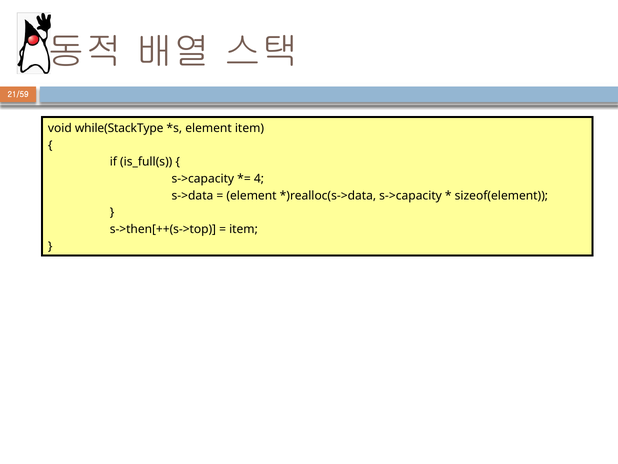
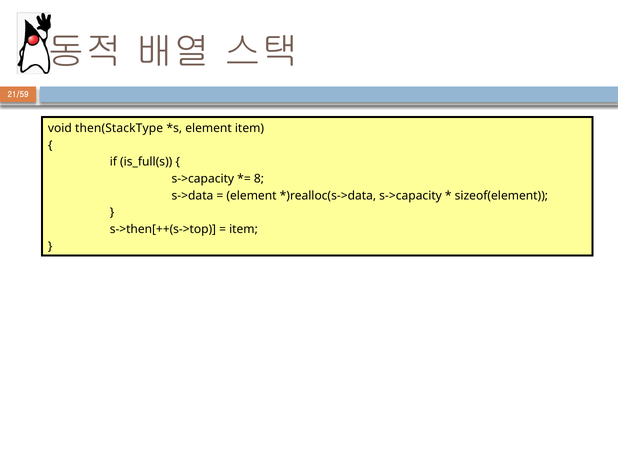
while(StackType: while(StackType -> then(StackType (119, 128)
4: 4 -> 8 (259, 179)
